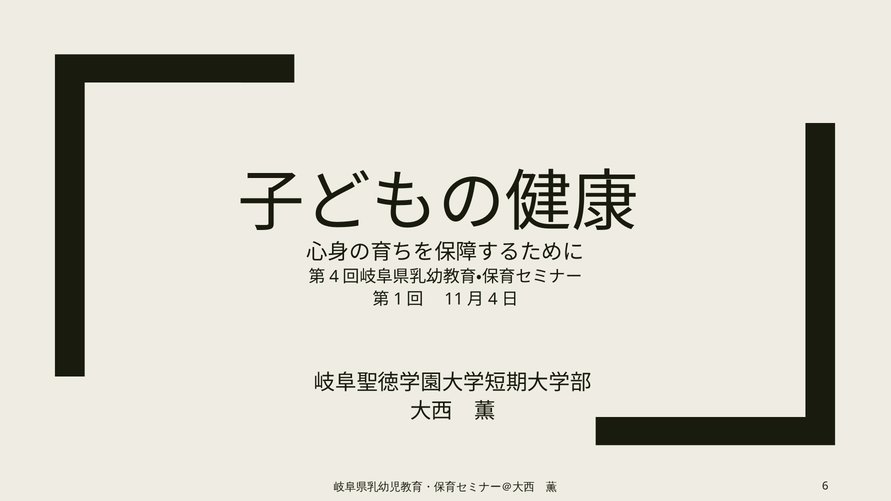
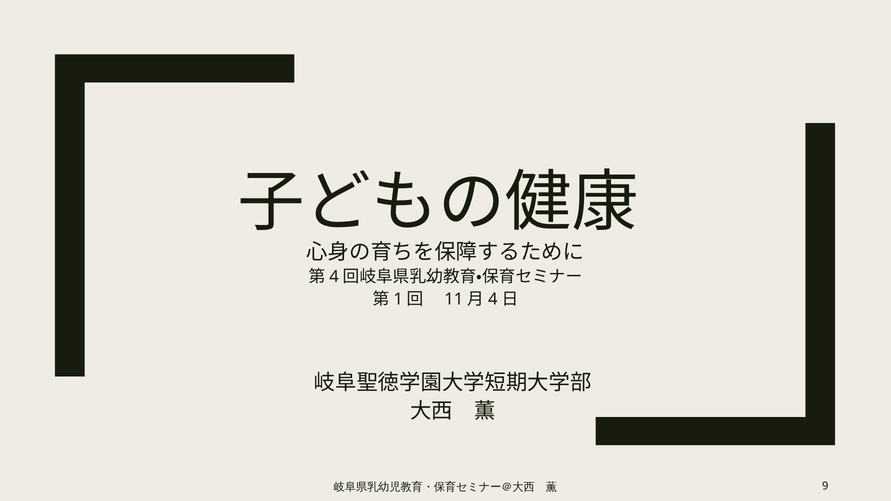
6: 6 -> 9 (825, 486)
